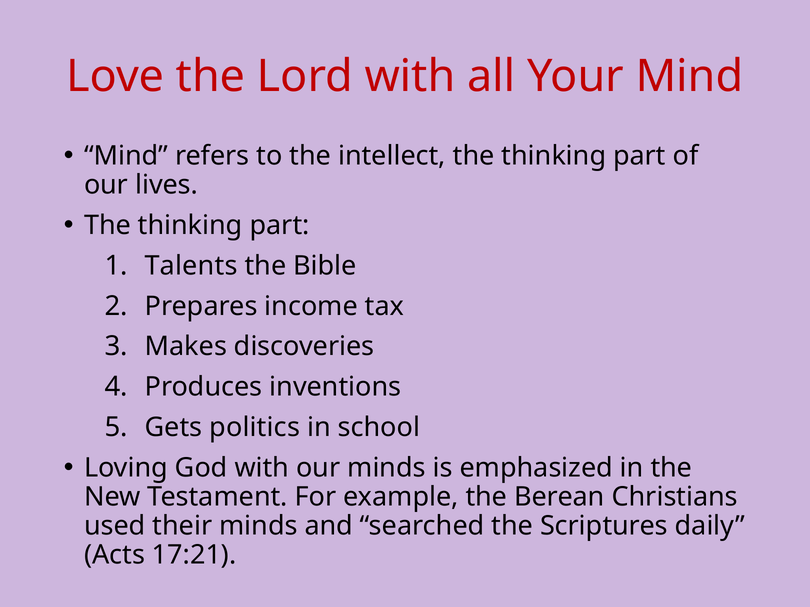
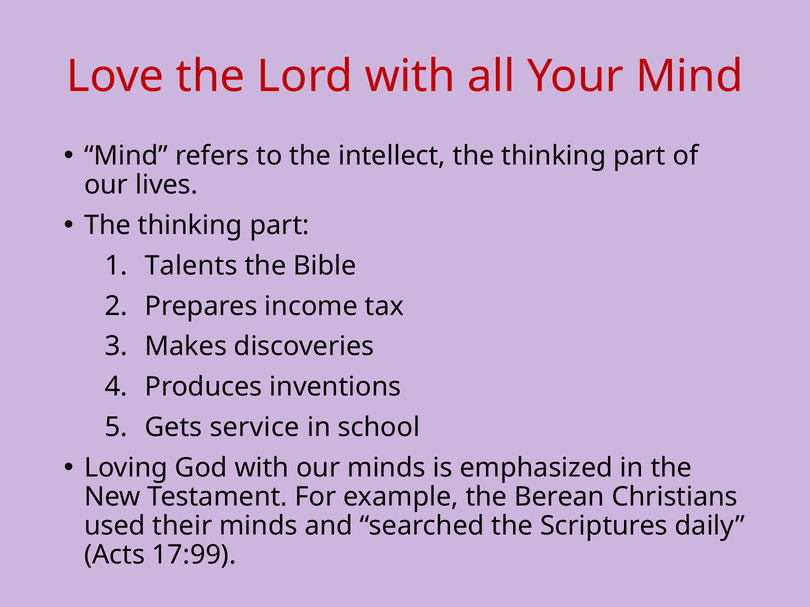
politics: politics -> service (255, 428)
17:21: 17:21 -> 17:99 (194, 555)
